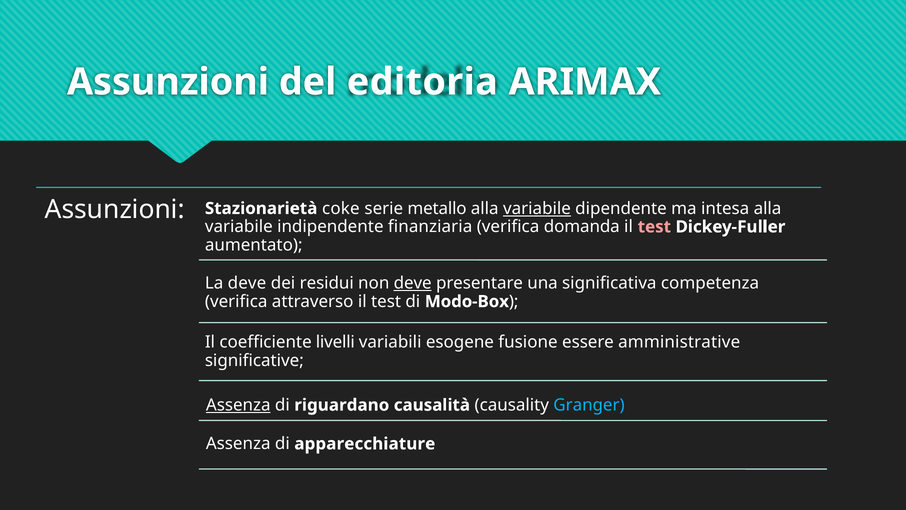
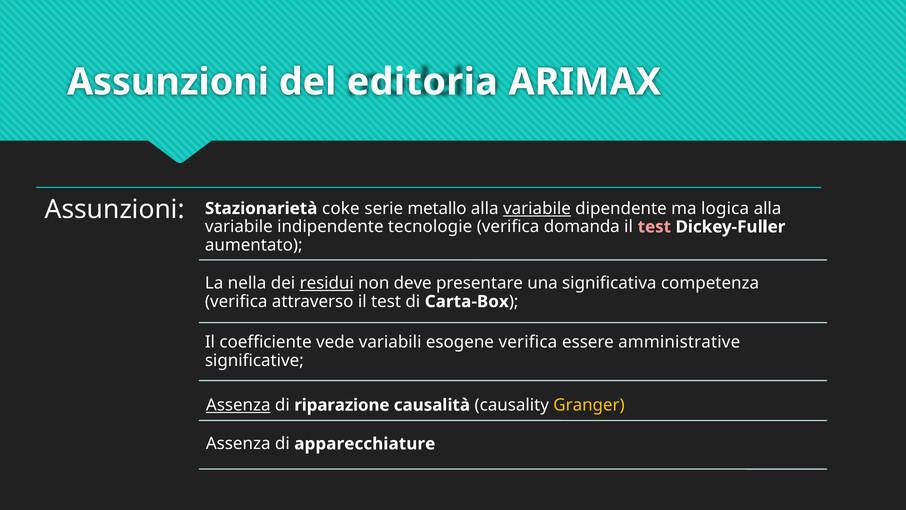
intesa: intesa -> logica (725, 208)
finanziaria: finanziaria -> tecnologie (430, 227)
La deve: deve -> nella (247, 283)
residui underline: none -> present (327, 283)
deve underline: present -> none (413, 283)
Modo-Box: Modo-Box -> Carta-Box (467, 301)
livelli: livelli -> vede (335, 342)
esogene fusione: fusione -> verifica (528, 342)
riguardano: riguardano -> riparazione (342, 405)
Granger colour: light blue -> yellow (589, 405)
